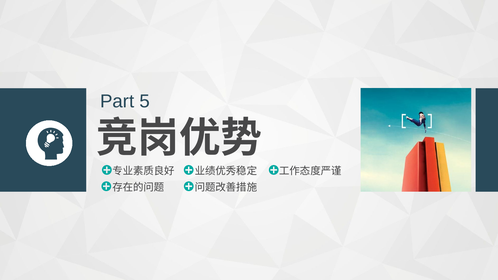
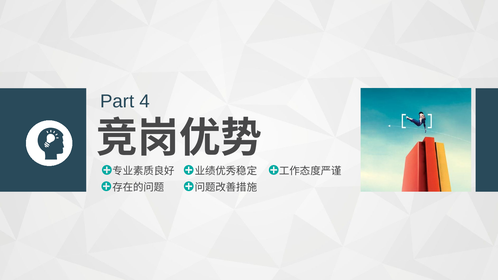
5: 5 -> 4 (145, 101)
